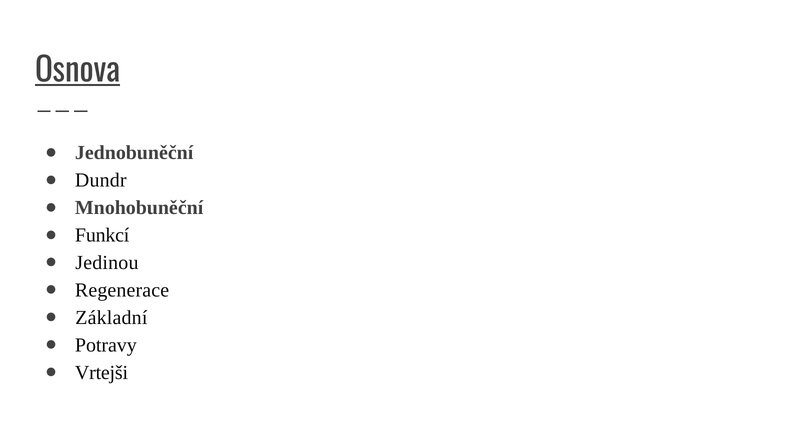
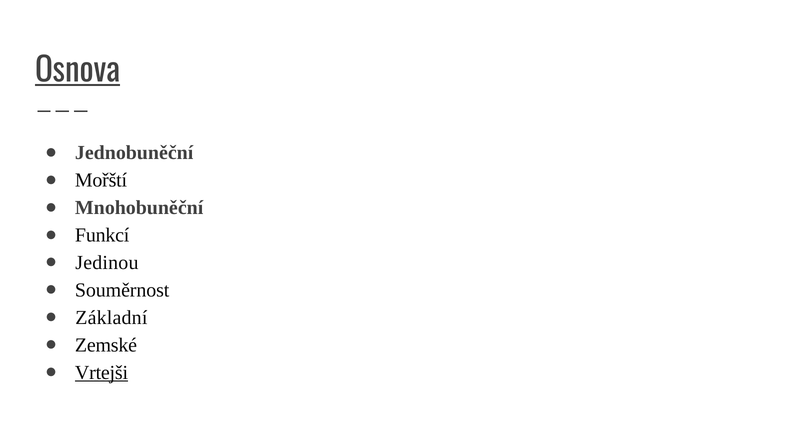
Dundr: Dundr -> Mořští (101, 180)
Regenerace: Regenerace -> Souměrnost (122, 290)
Potravy: Potravy -> Zemské (106, 345)
Vrtejši underline: none -> present (102, 373)
